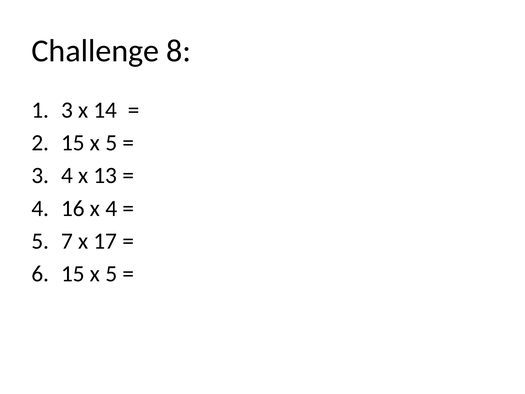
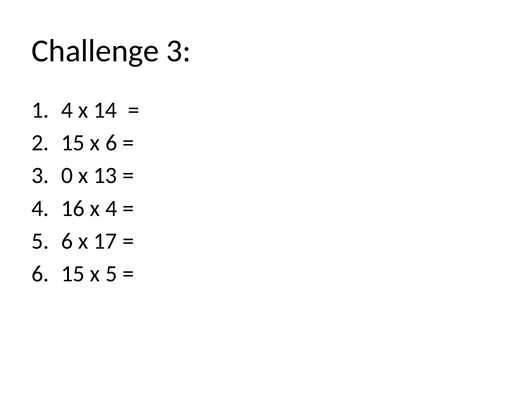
Challenge 8: 8 -> 3 (179, 51)
1 3: 3 -> 4 (67, 110)
5: 5 -> 6 (111, 143)
3 4: 4 -> 0 (67, 175)
5 7: 7 -> 6 (67, 241)
